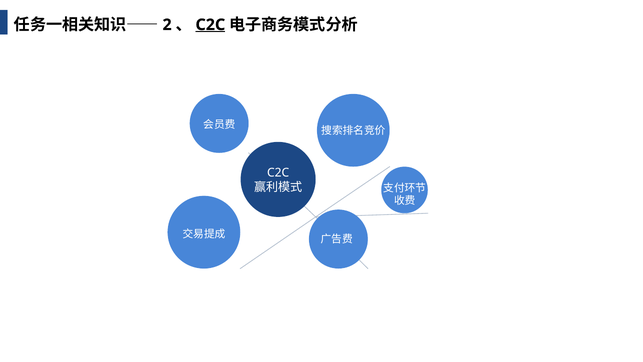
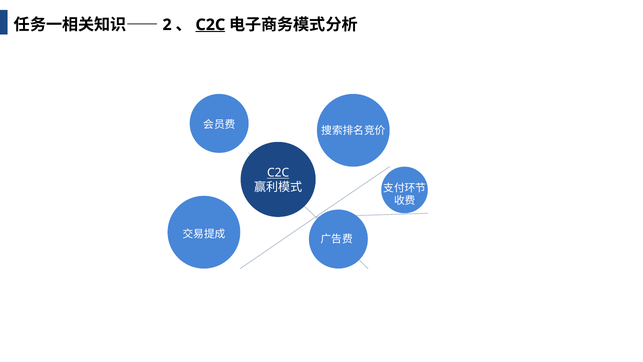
C2C underline: none -> present (278, 173)
